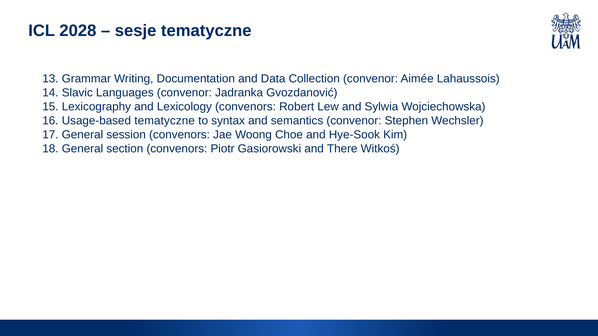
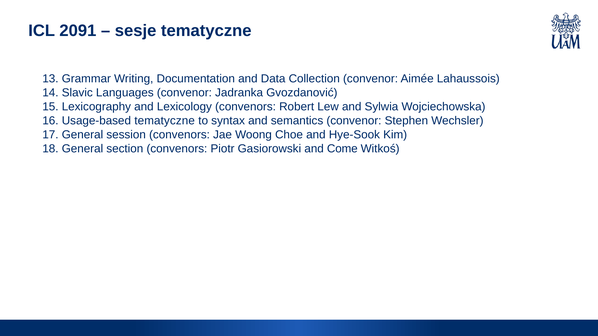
2028: 2028 -> 2091 (78, 31)
There: There -> Come (342, 149)
